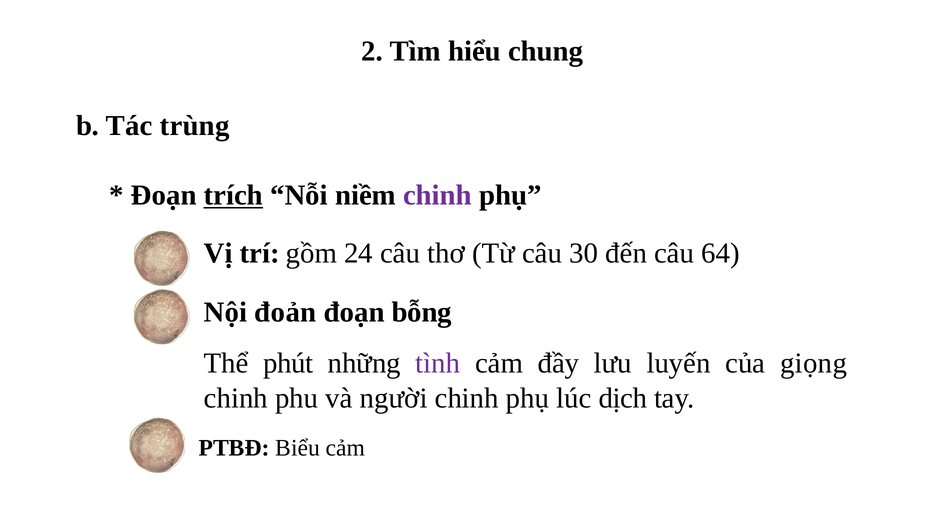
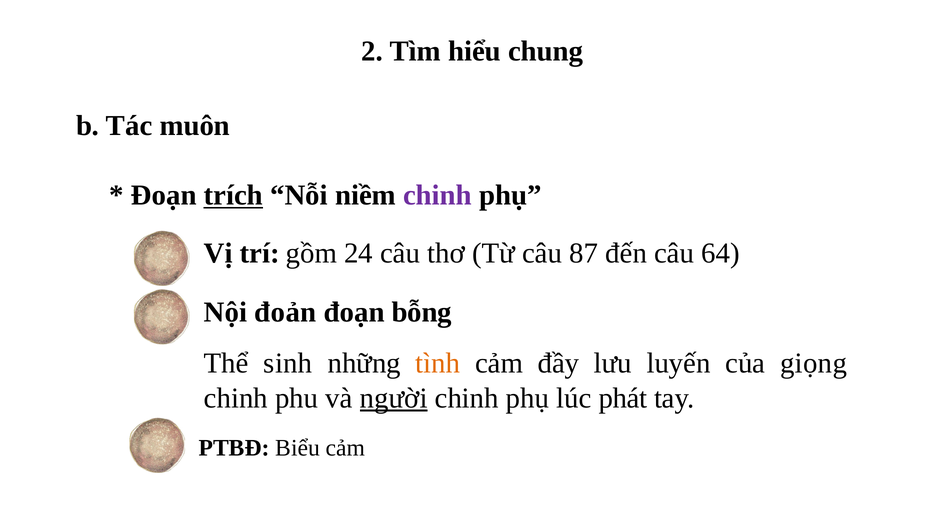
trùng: trùng -> muôn (195, 126)
30: 30 -> 87 (584, 253)
phút: phút -> sinh (288, 363)
tình colour: purple -> orange (438, 363)
người underline: none -> present (394, 398)
dịch: dịch -> phát (623, 398)
